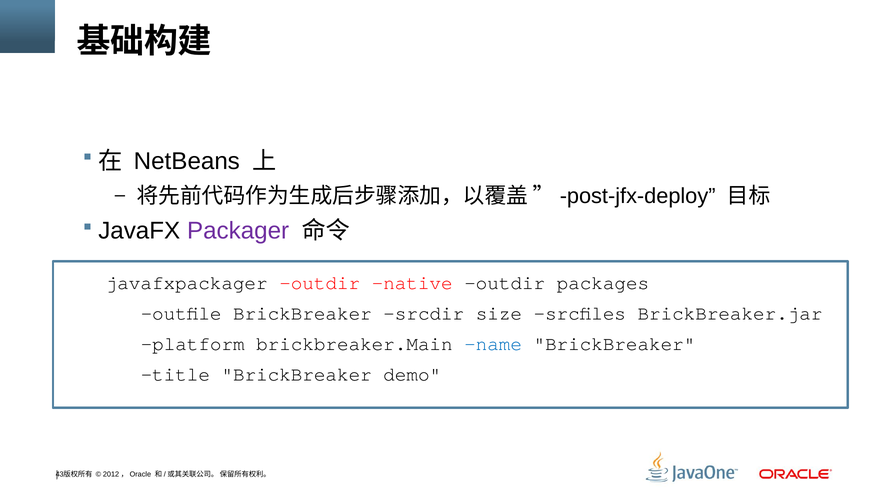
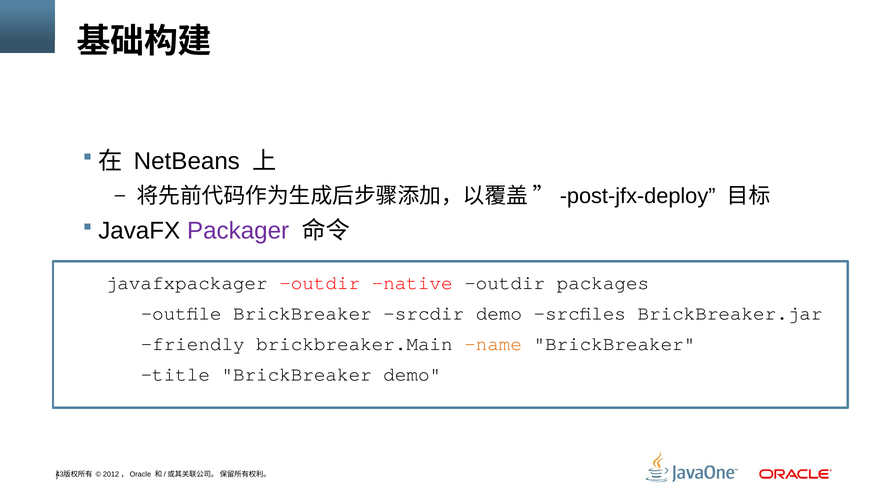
srcdir size: size -> demo (499, 313)
platform: platform -> friendly (193, 343)
name colour: blue -> orange (493, 343)
